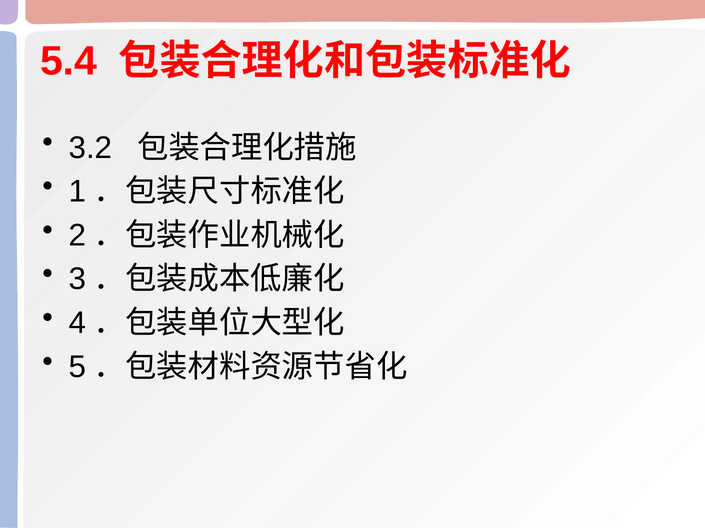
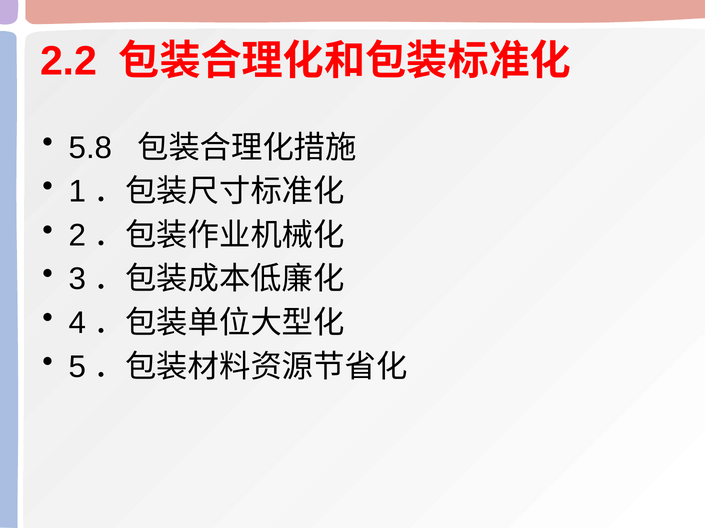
5.4: 5.4 -> 2.2 (69, 61)
3.2: 3.2 -> 5.8 (91, 148)
